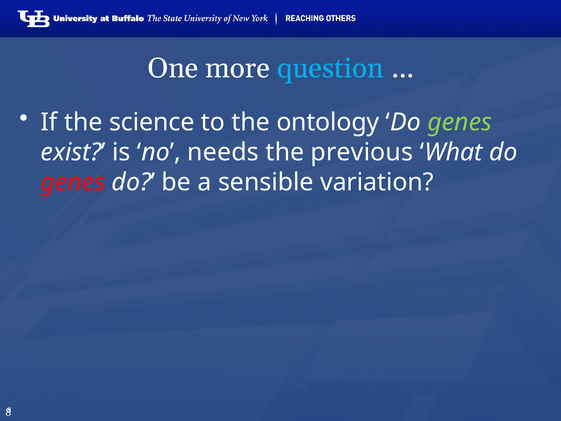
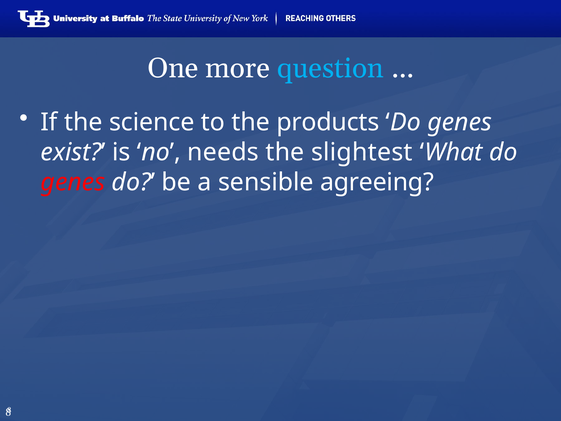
ontology: ontology -> products (328, 122)
genes colour: light green -> white (460, 122)
previous: previous -> slightest (362, 152)
variation: variation -> agreeing (377, 182)
